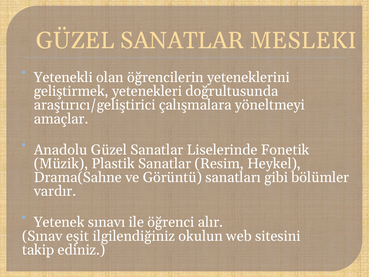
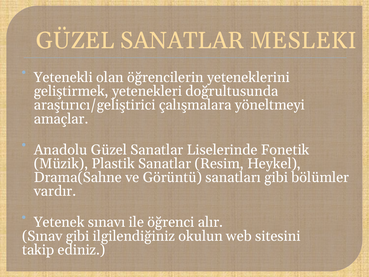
Sınav eşit: eşit -> gibi (78, 236)
